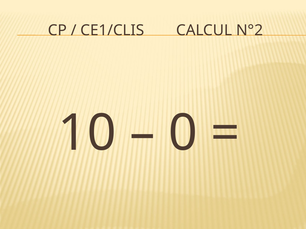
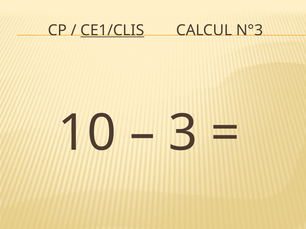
CE1/CLIS underline: none -> present (112, 30)
N°2: N°2 -> N°3 (250, 30)
0: 0 -> 3 (183, 133)
